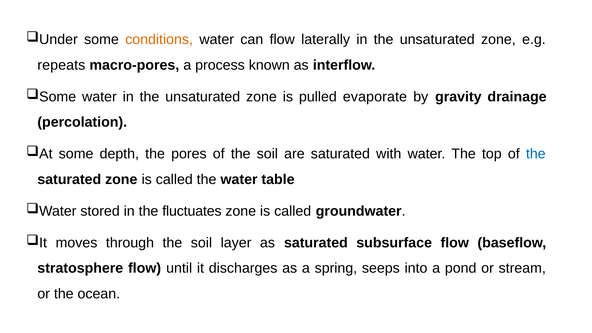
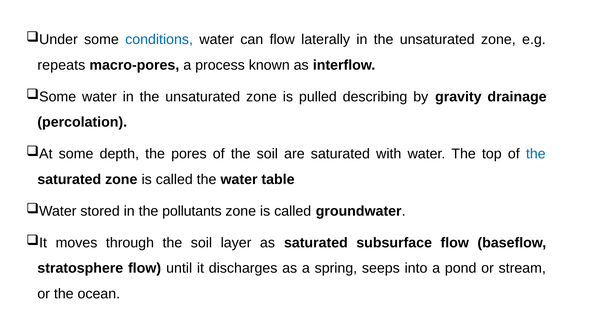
conditions colour: orange -> blue (159, 40)
evaporate: evaporate -> describing (375, 97)
fluctuates: fluctuates -> pollutants (192, 211)
